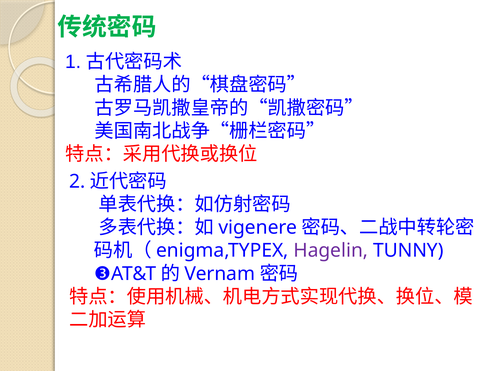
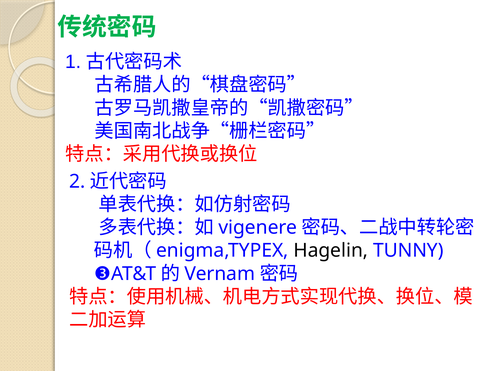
Hagelin colour: purple -> black (331, 251)
